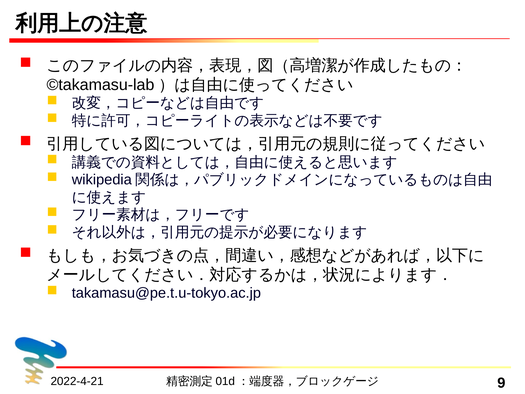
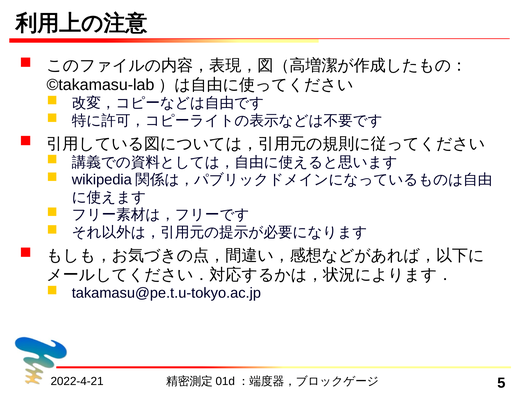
9: 9 -> 5 (501, 383)
